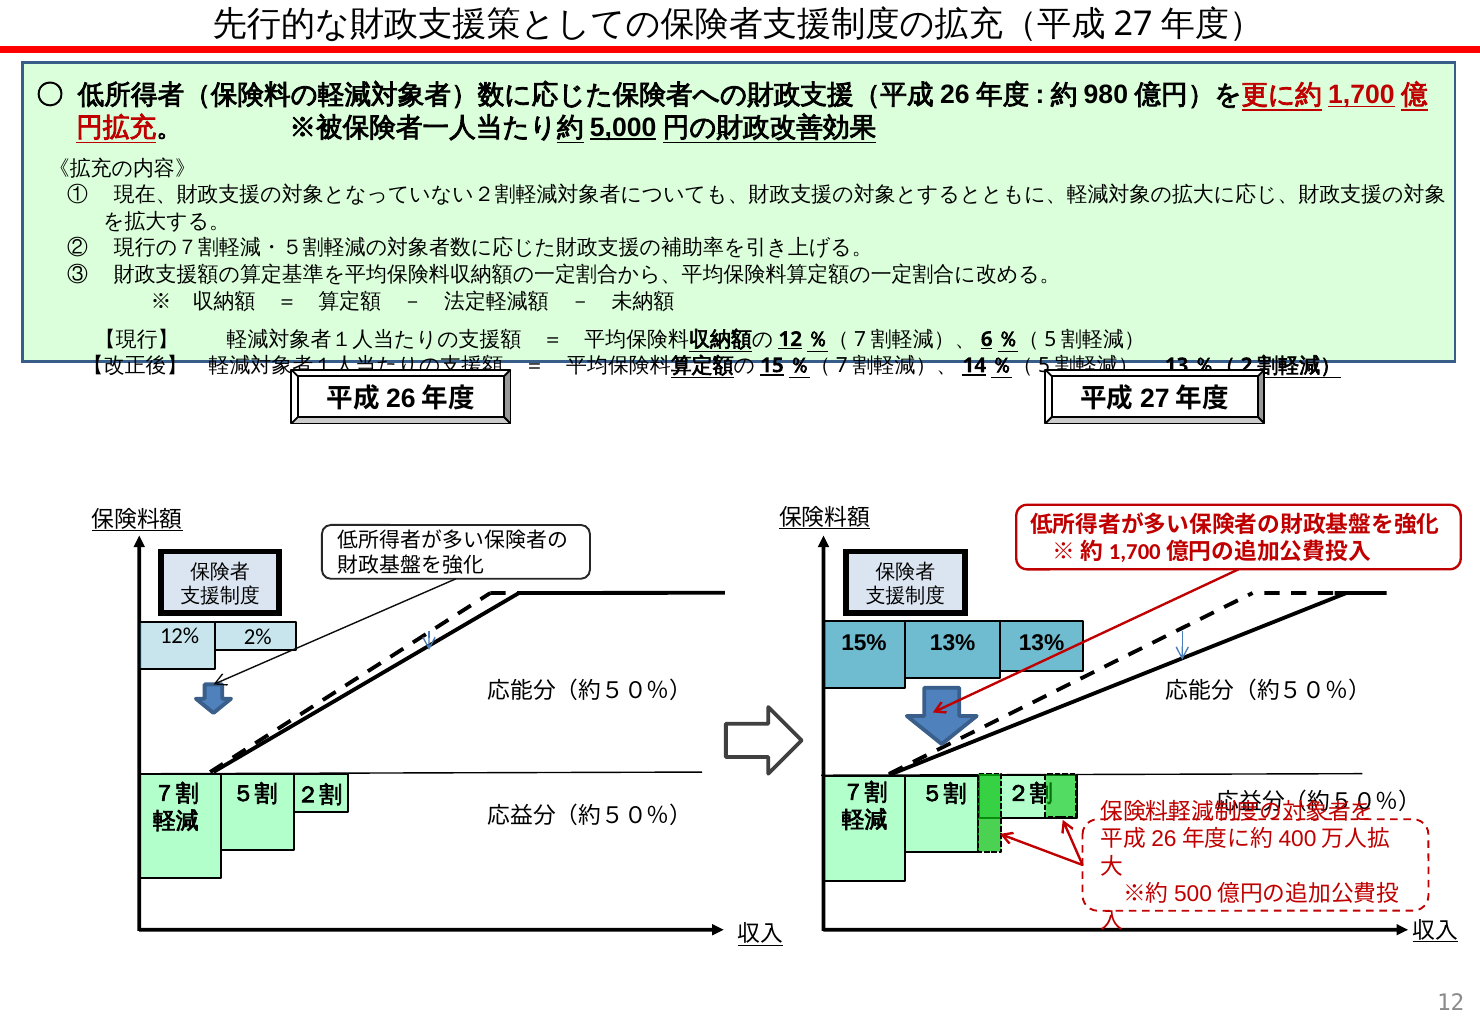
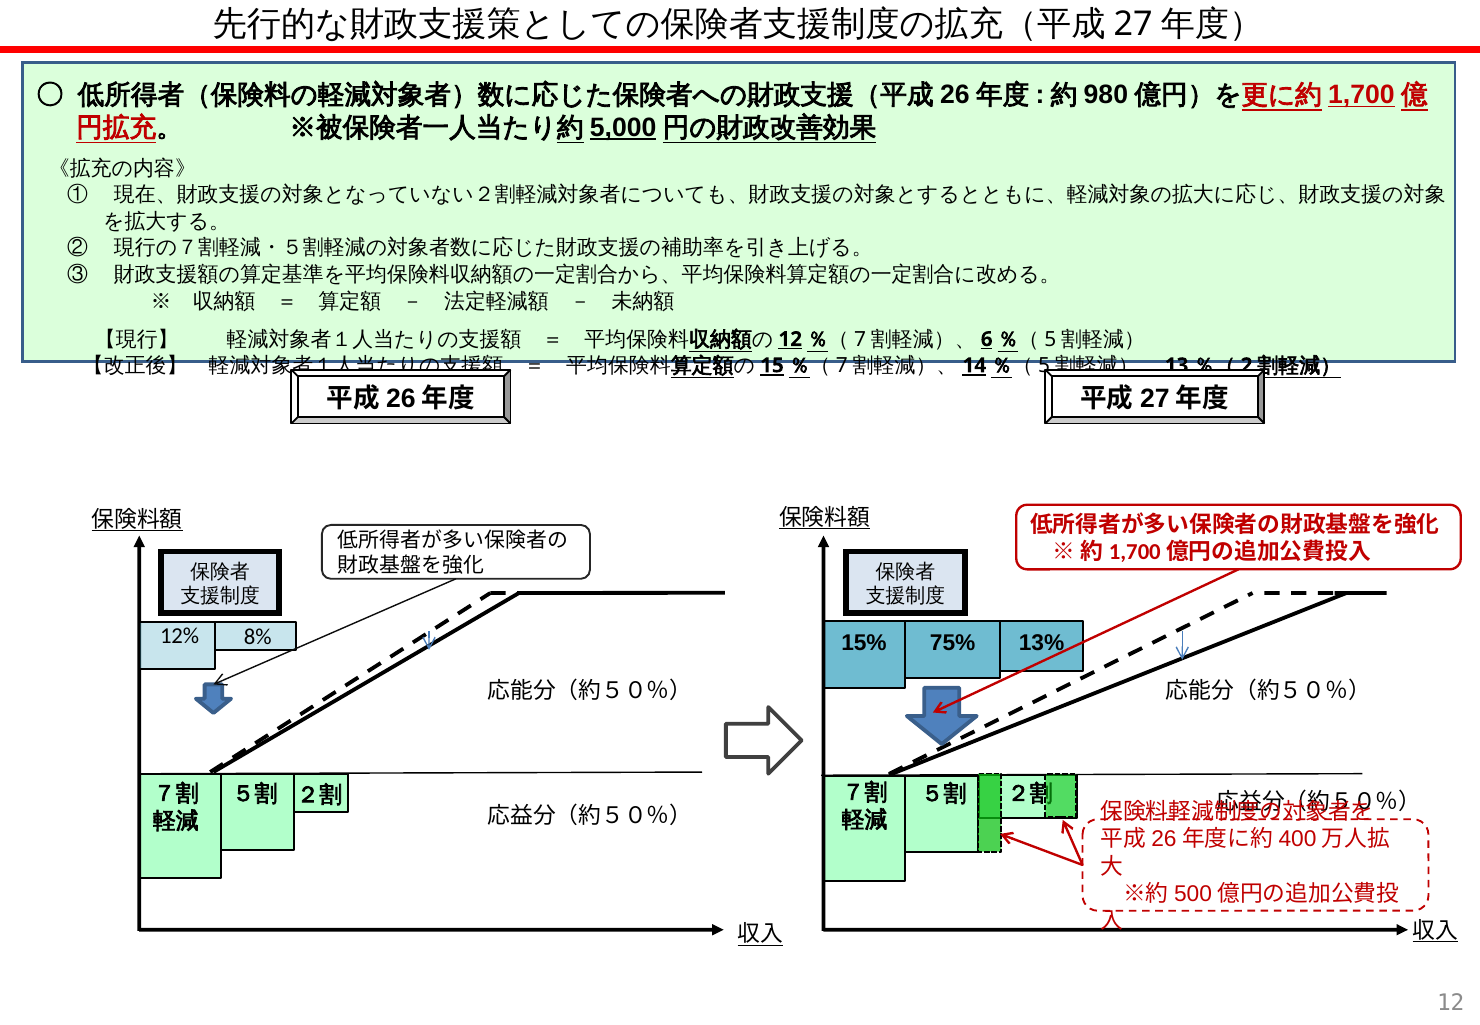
2%: 2% -> 8% (258, 637)
15% 13%: 13% -> 75% (953, 643)
